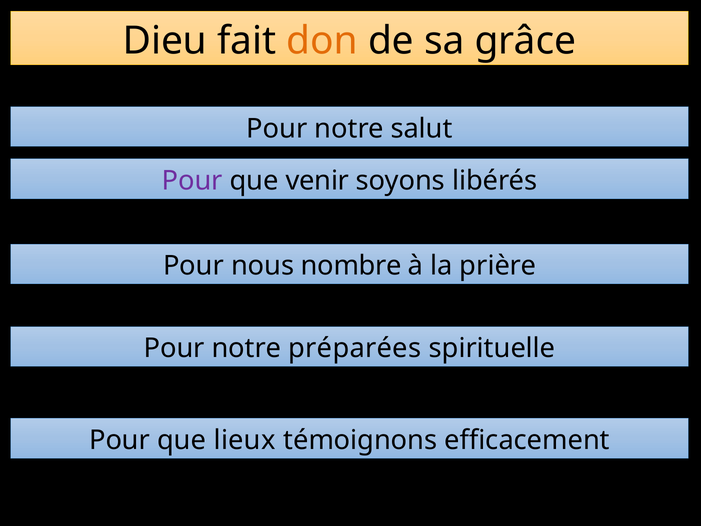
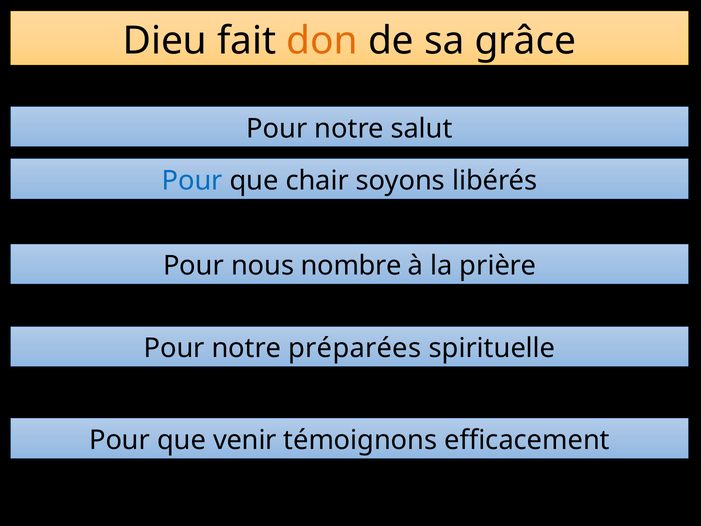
Pour colour: purple -> blue (192, 181)
venir: venir -> chair (317, 181)
lieux: lieux -> venir (245, 440)
